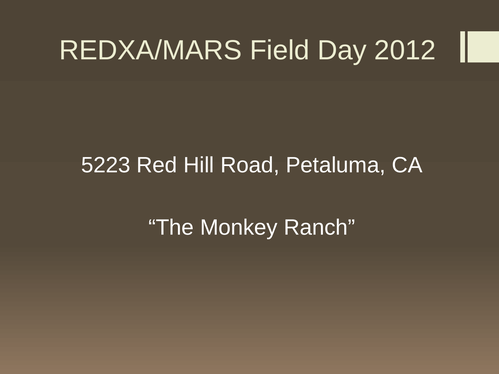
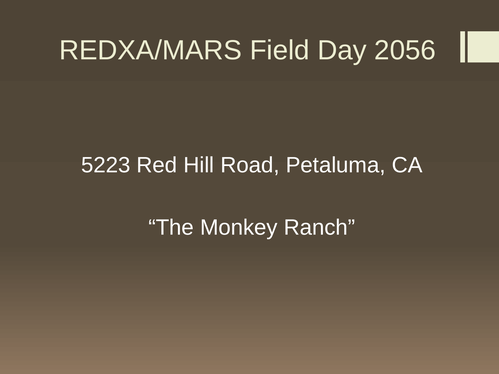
2012: 2012 -> 2056 (405, 50)
